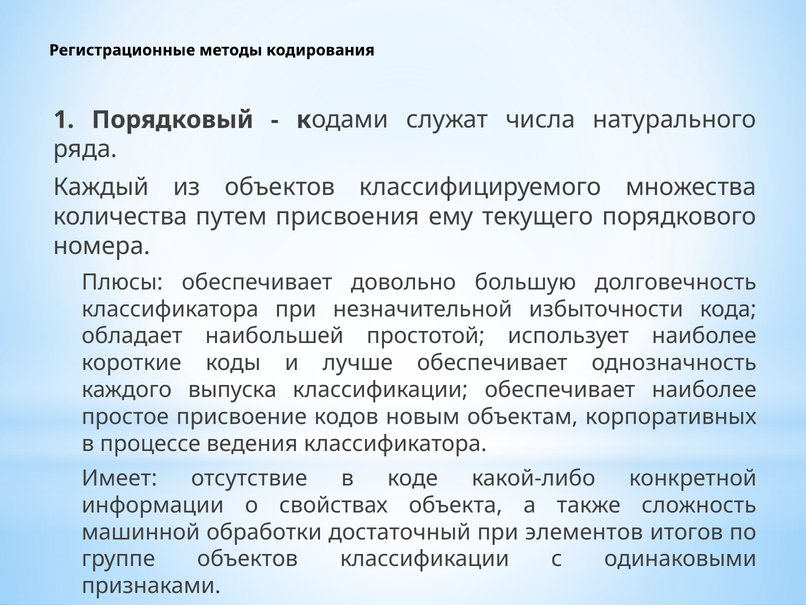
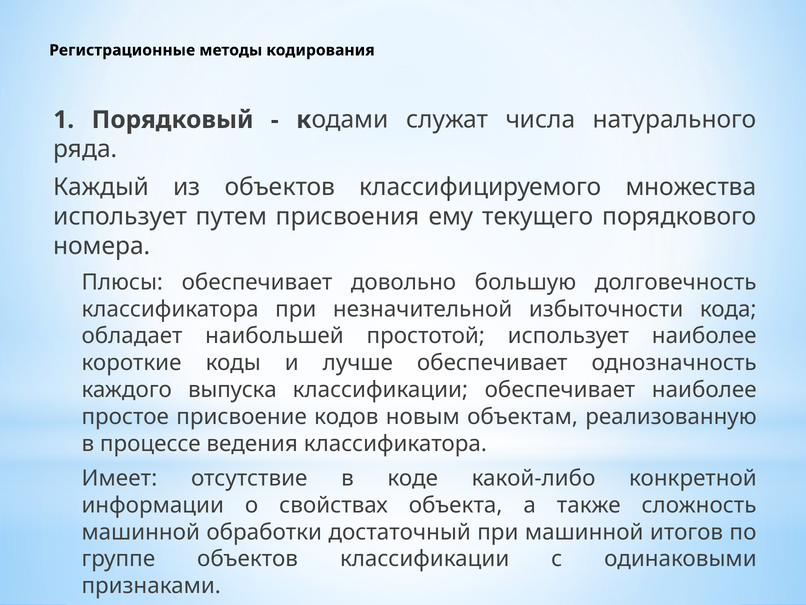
количества: количества -> использует (120, 217)
корпоративных: корпоративных -> реализованную (671, 416)
при элементов: элементов -> машинной (584, 532)
